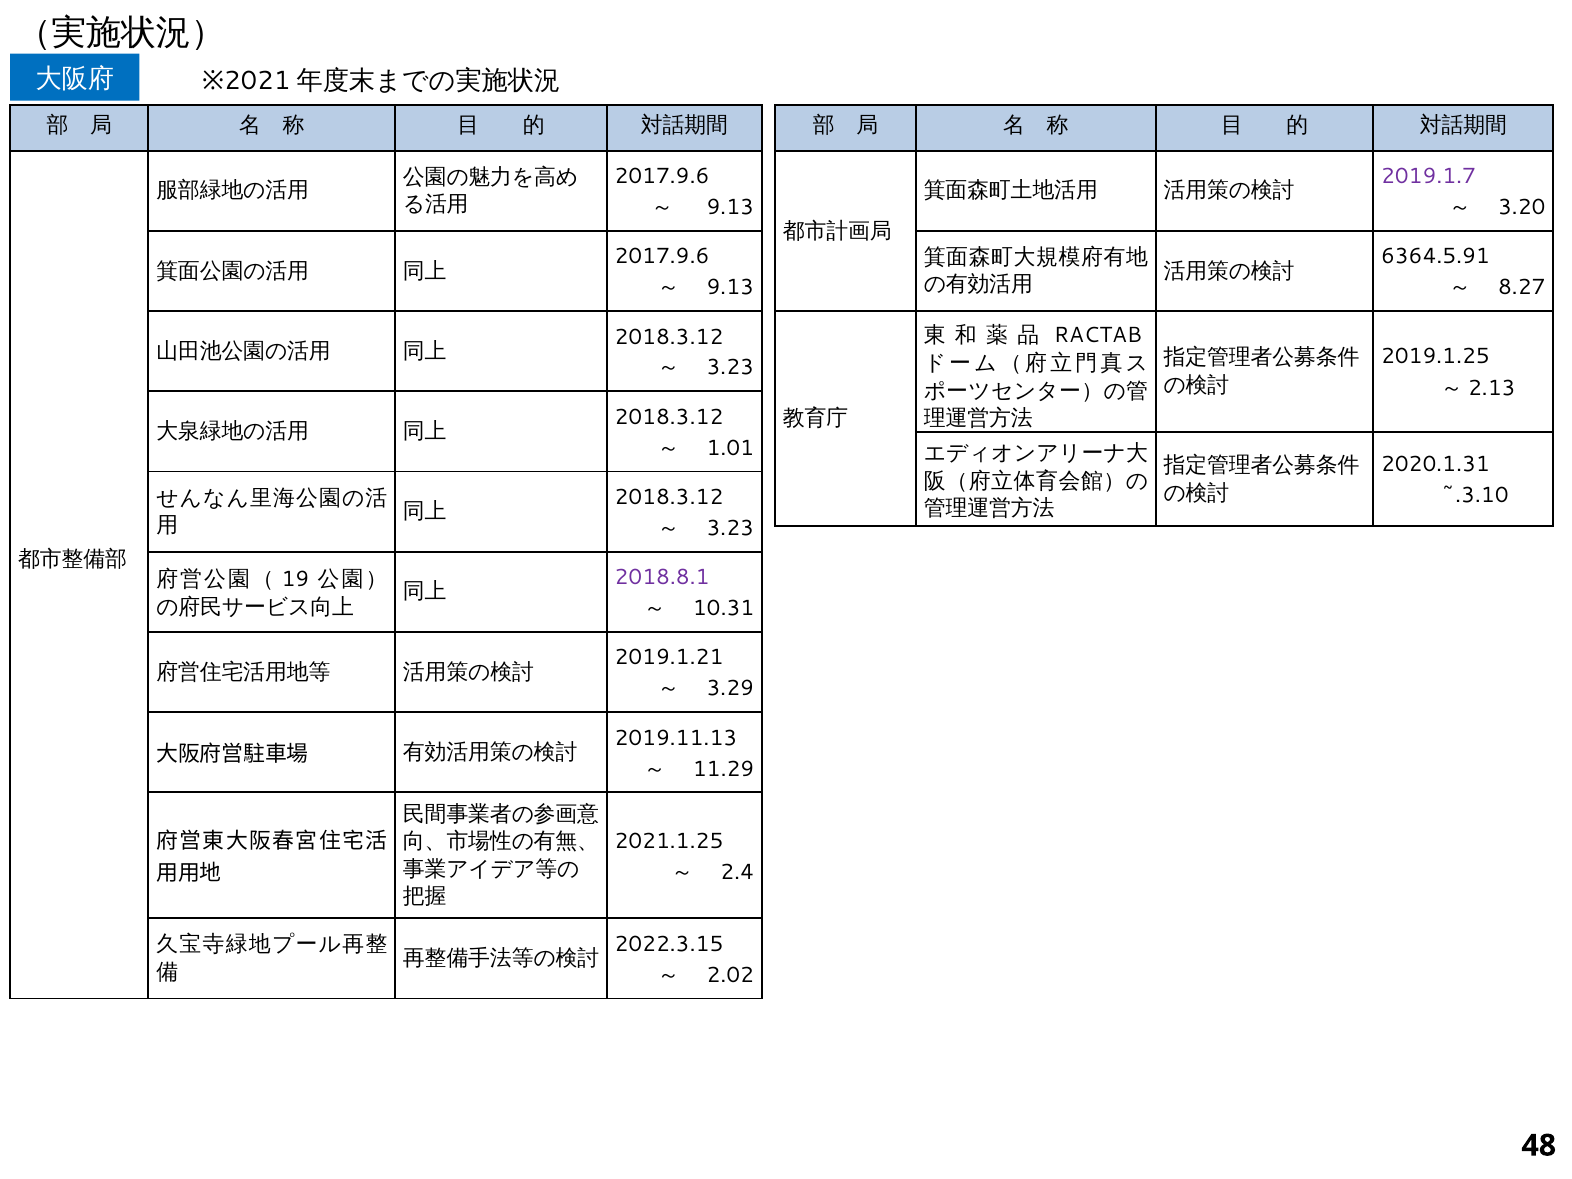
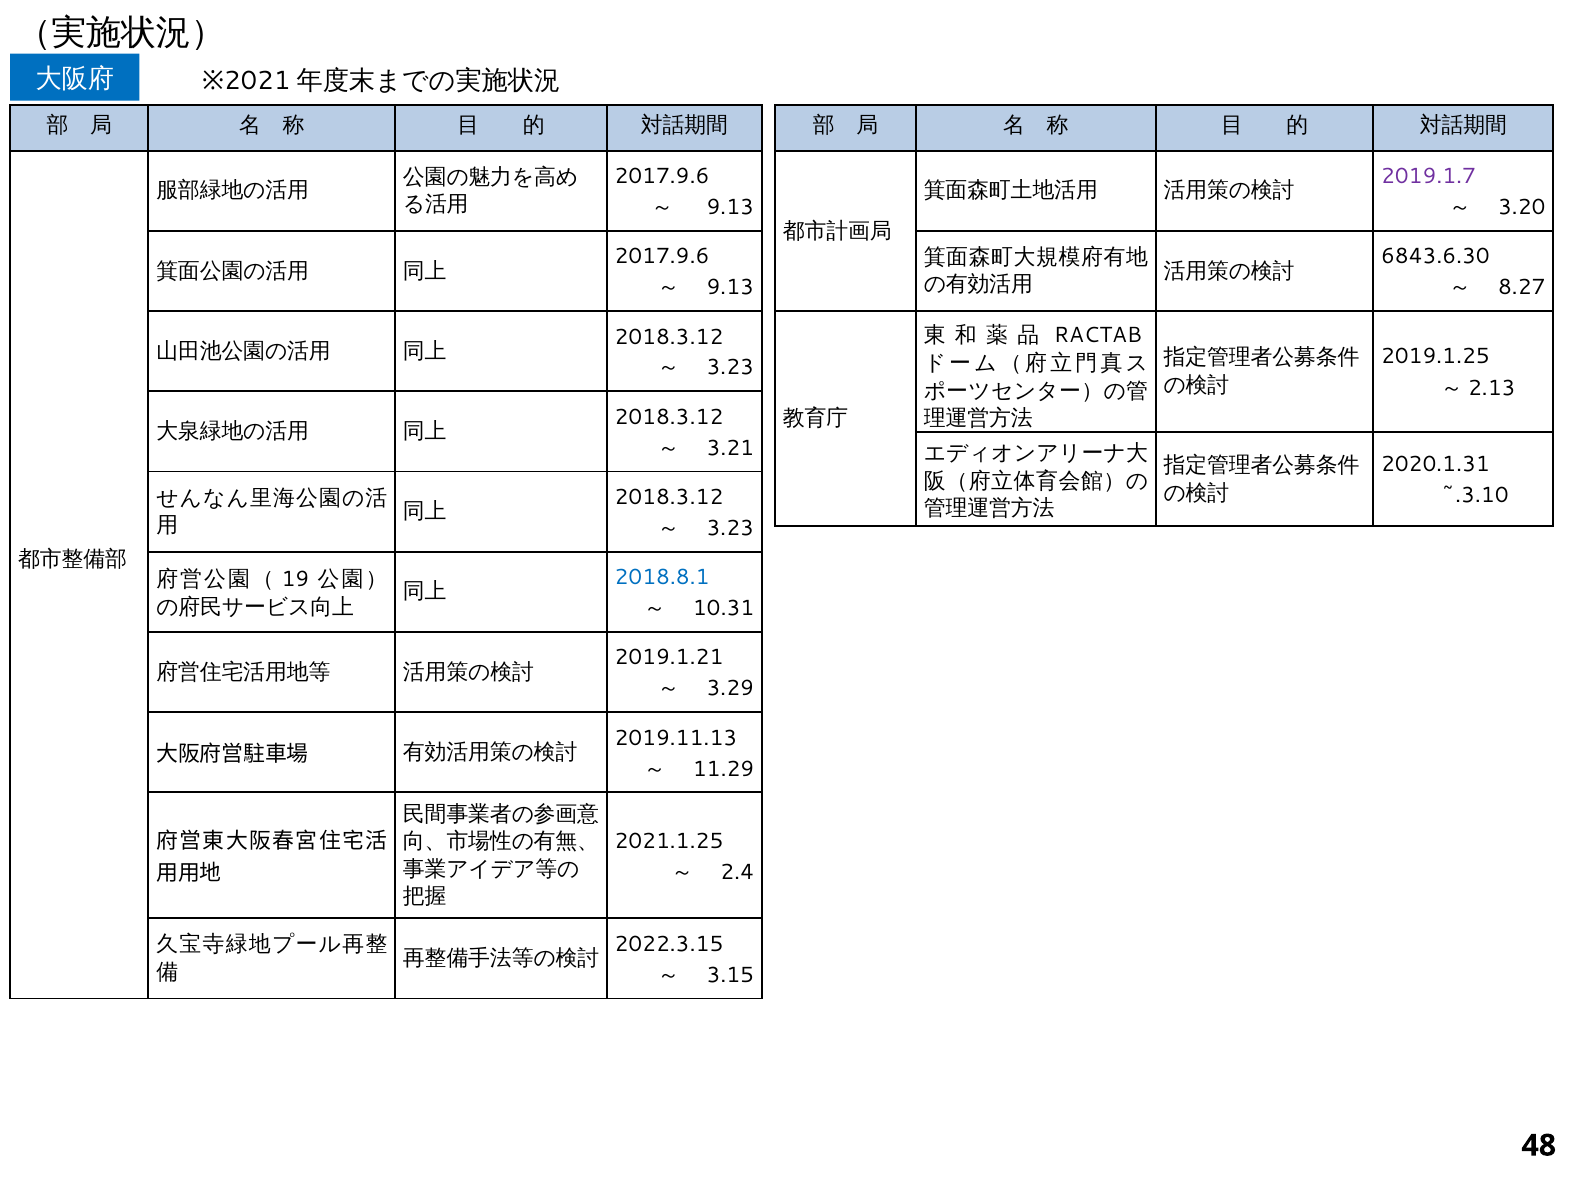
6364.5.91: 6364.5.91 -> 6843.6.30 (1435, 257)
1.01: 1.01 -> 3.21 (730, 448)
2018.8.1 colour: purple -> blue (662, 577)
2.02: 2.02 -> 3.15 (730, 975)
